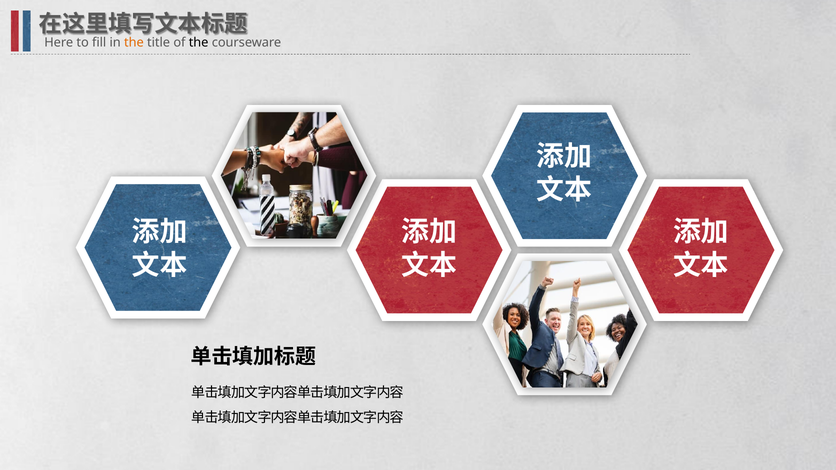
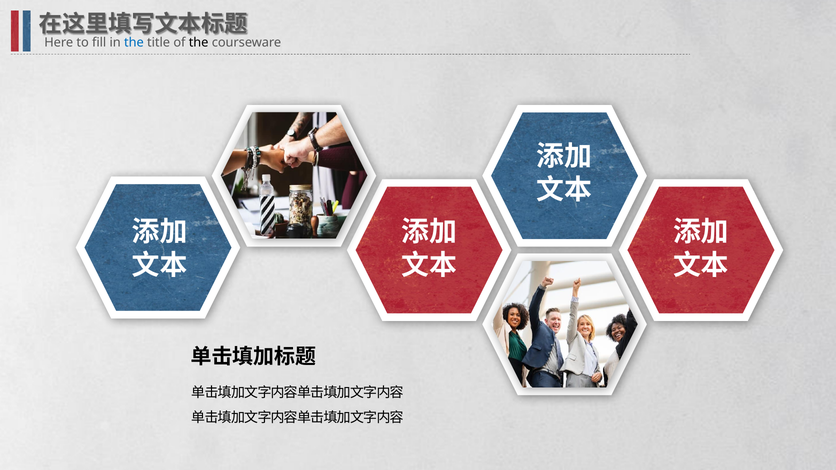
the colour: orange -> blue (134, 42)
